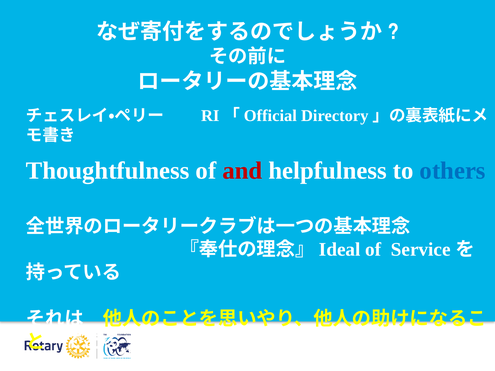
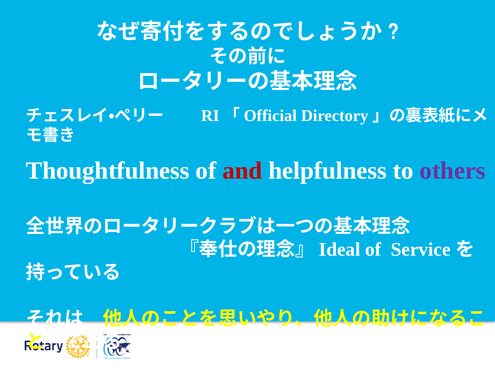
others colour: blue -> purple (453, 171)
